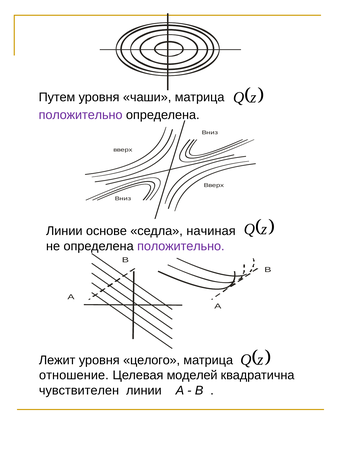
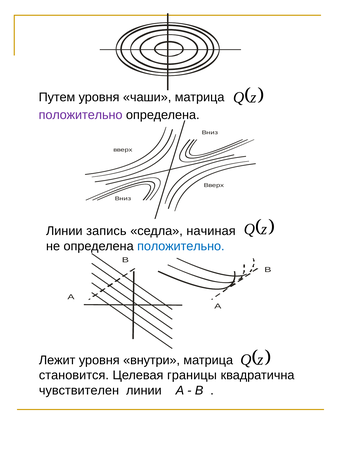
основе: основе -> запись (106, 231)
положительно colour: purple -> blue (181, 246)
целого: целого -> внутри (152, 360)
отношение: отношение -> становится (74, 375)
моделей: моделей -> границы (192, 375)
